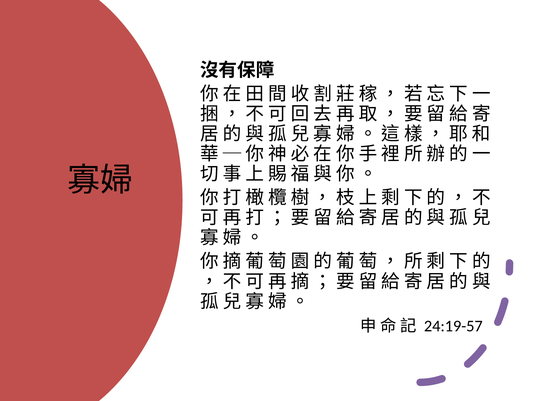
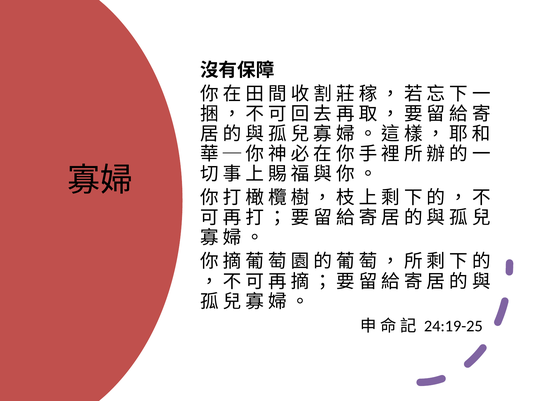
24:19-57: 24:19-57 -> 24:19-25 (453, 326)
